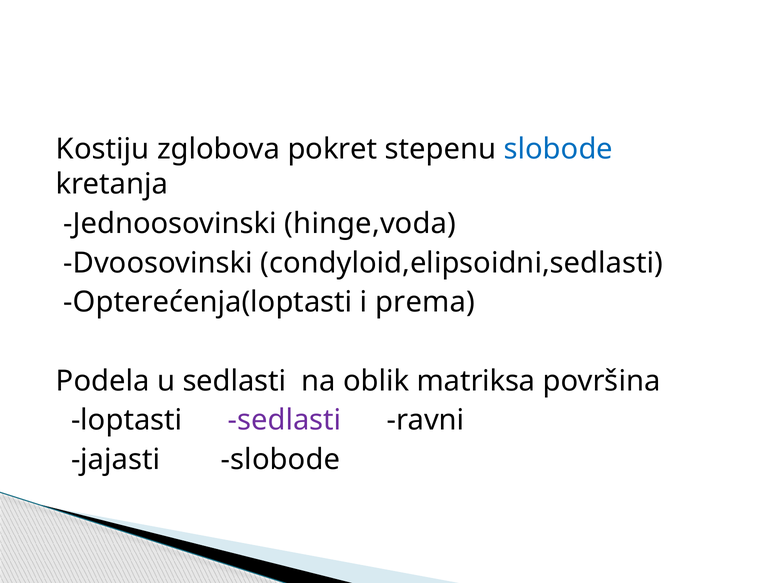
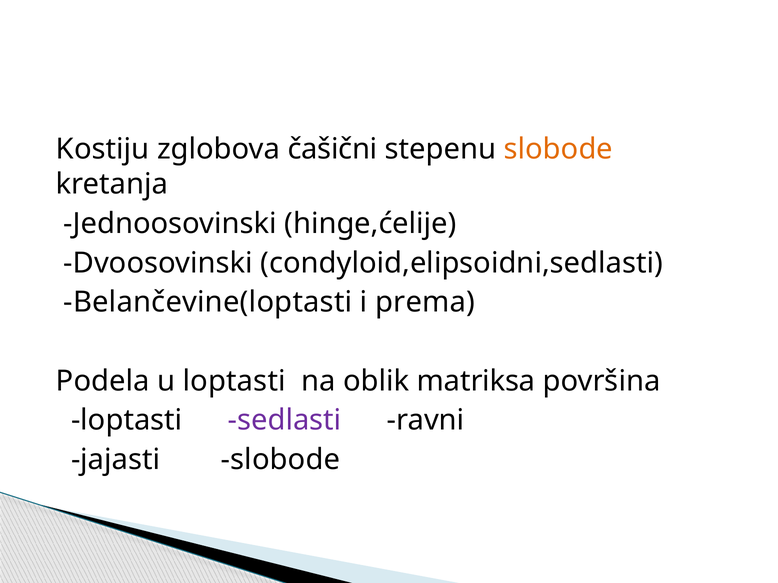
pokret: pokret -> čašični (333, 149)
slobode colour: blue -> orange (558, 149)
hinge,voda: hinge,voda -> hinge,ćelije (370, 224)
Opterećenja(loptasti: Opterećenja(loptasti -> Belančevine(loptasti (208, 303)
u sedlasti: sedlasti -> loptasti (234, 381)
